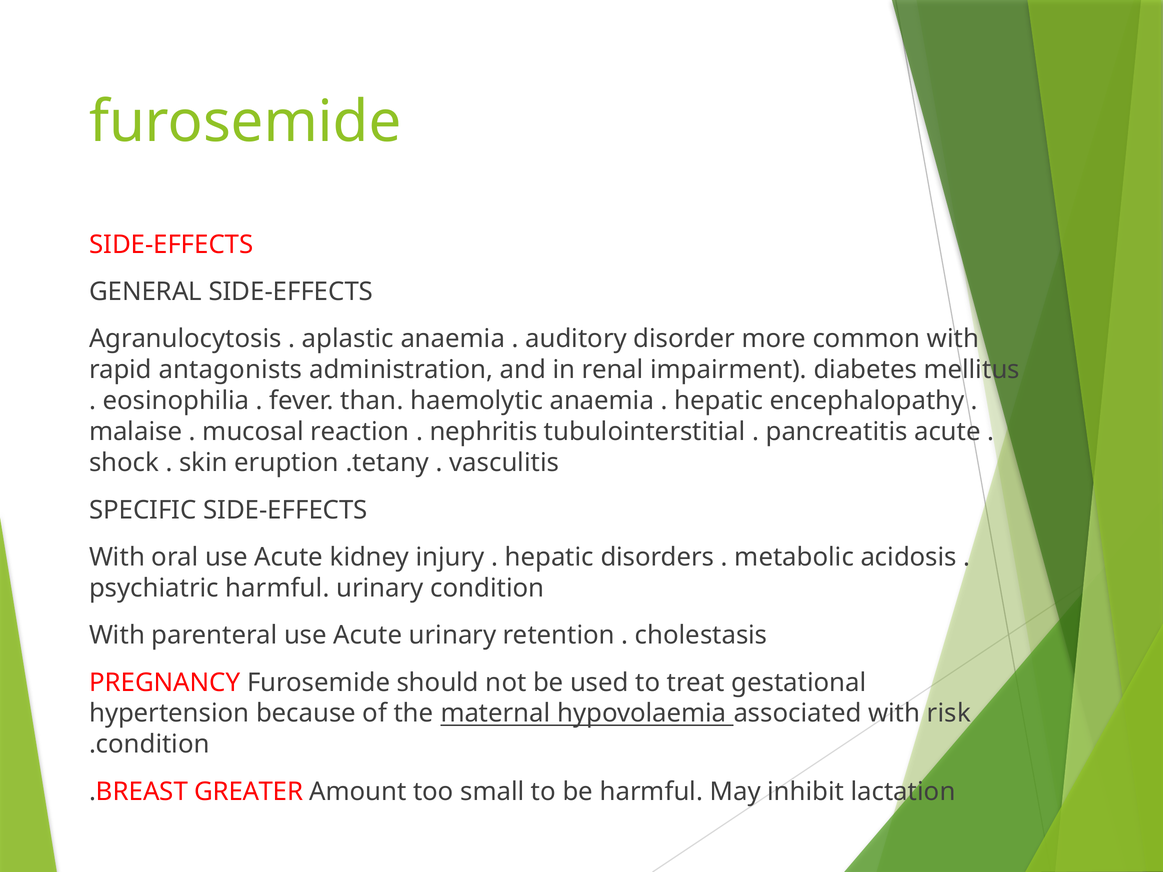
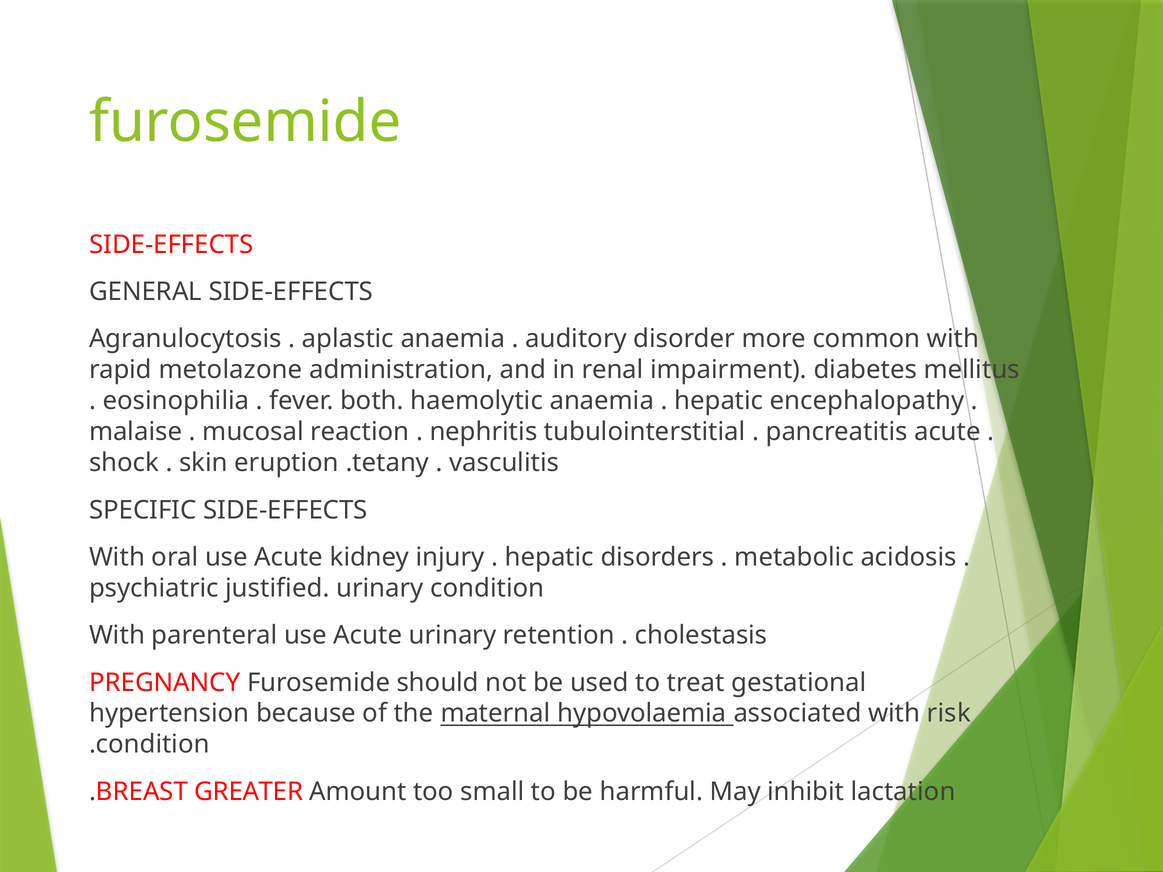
antagonists: antagonists -> metolazone (231, 370)
than: than -> both (372, 401)
psychiatric harmful: harmful -> justified (277, 588)
